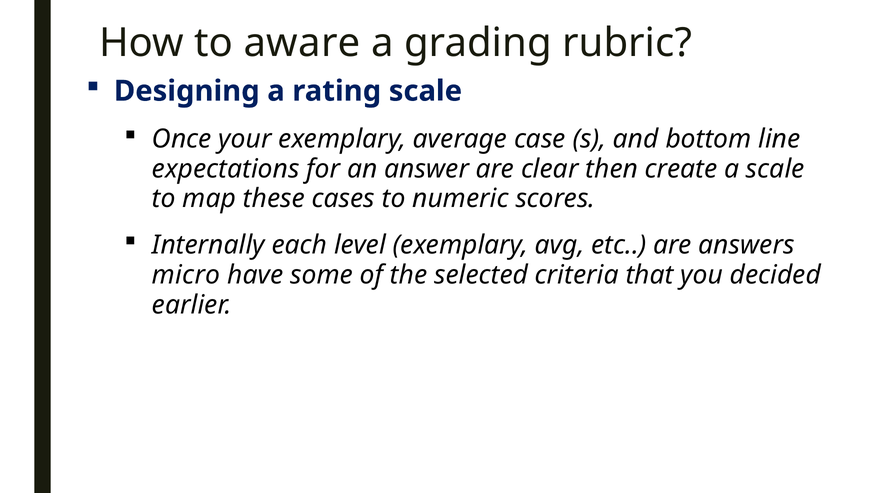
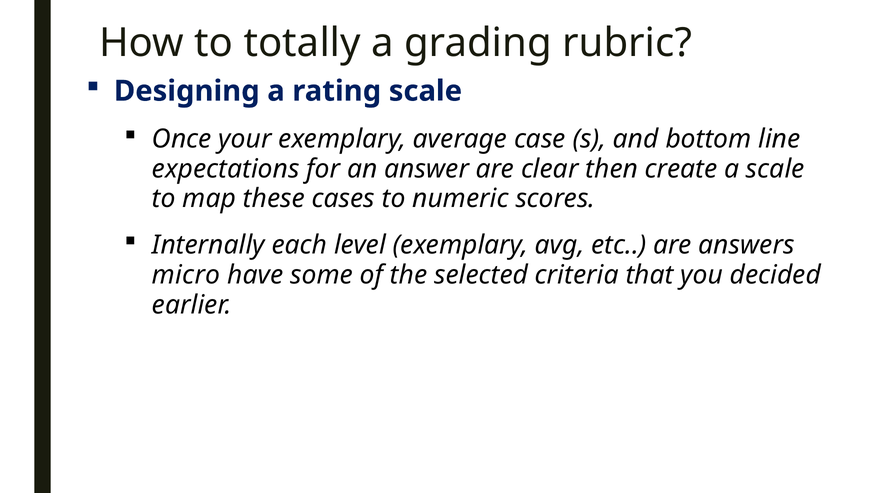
aware: aware -> totally (302, 43)
